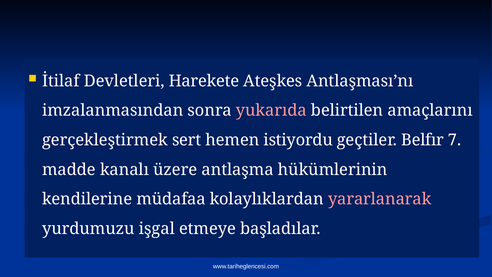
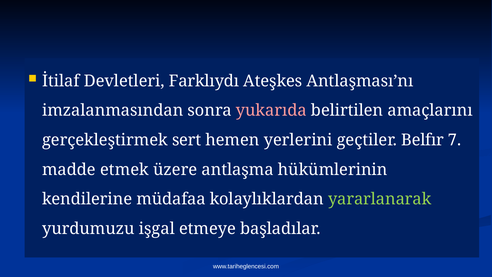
Harekete: Harekete -> Farklıydı (204, 81)
istiyordu: istiyordu -> yerlerini (298, 140)
kanalı: kanalı -> etmek (124, 169)
yararlanarak colour: pink -> light green (380, 199)
